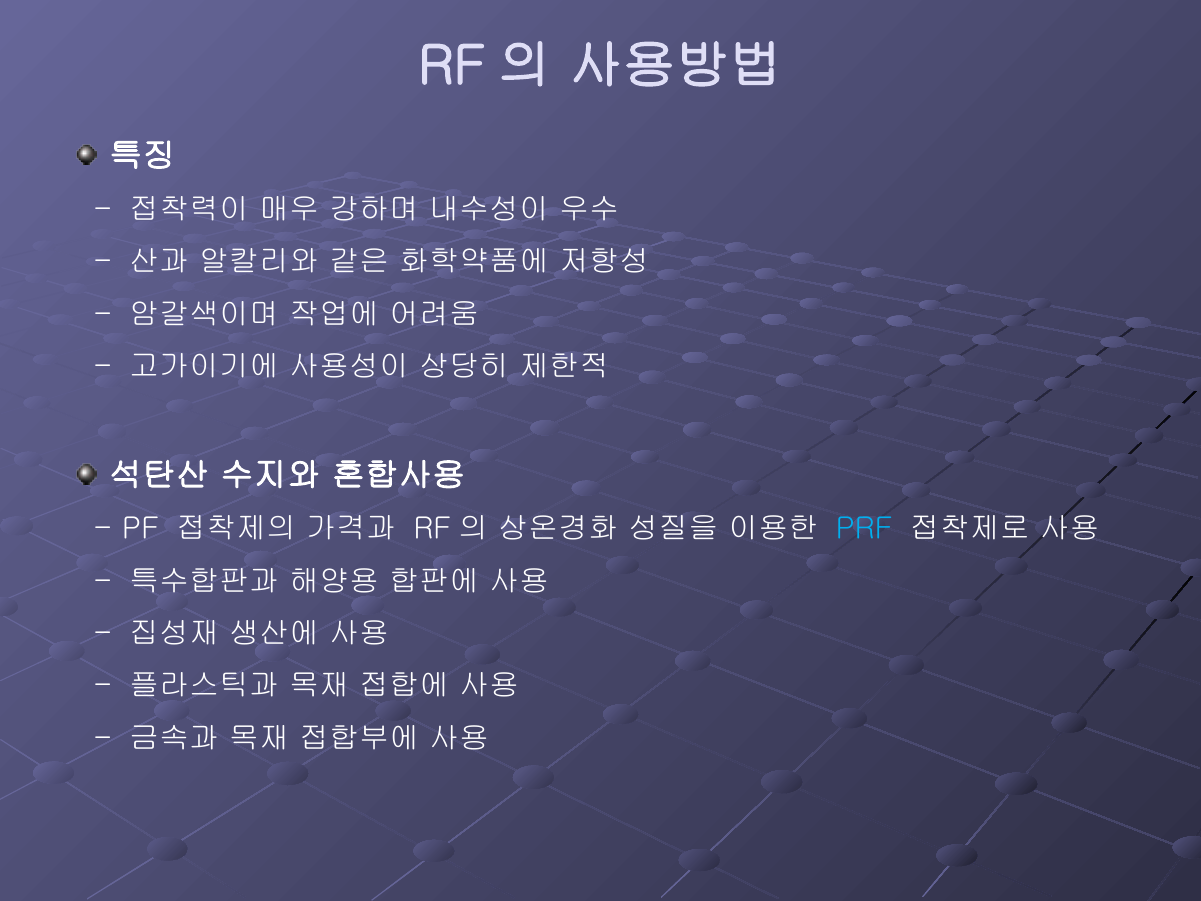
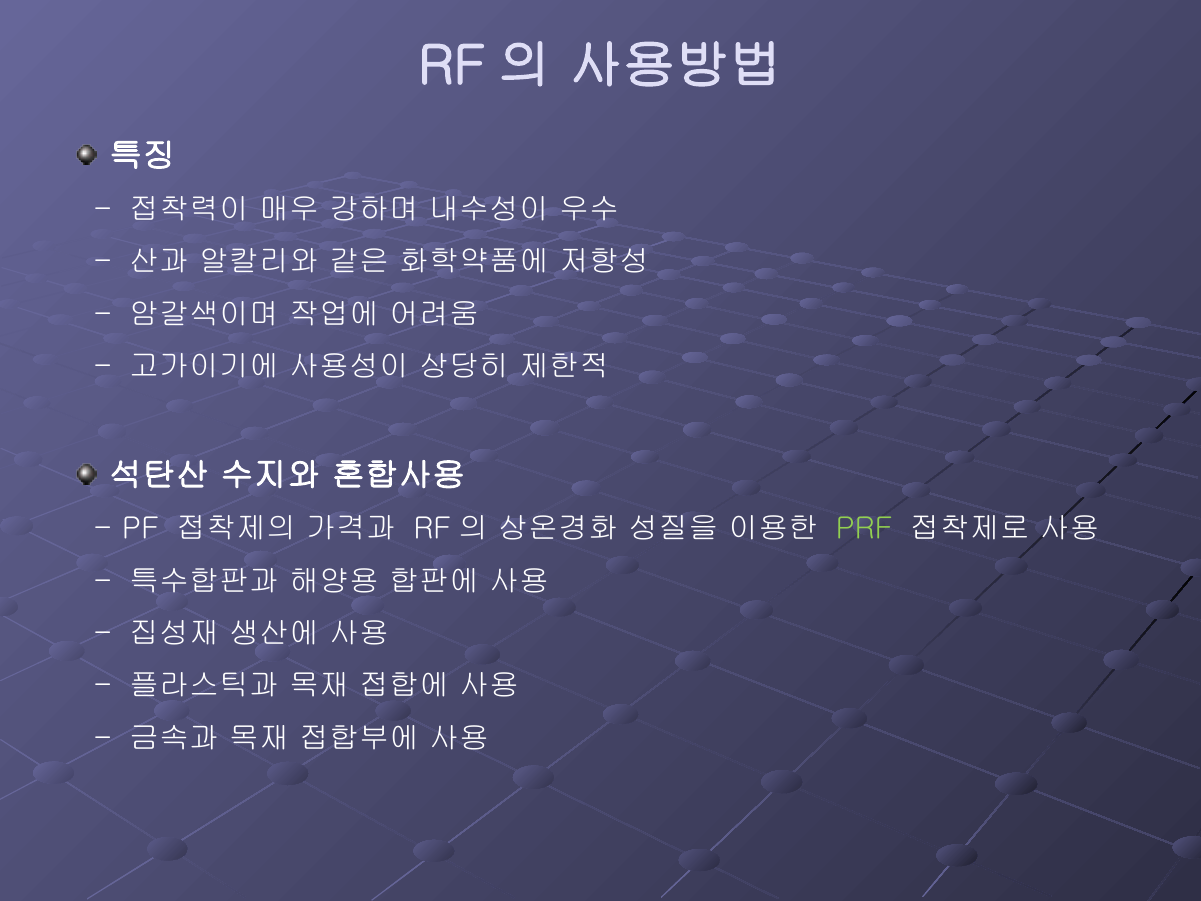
PRF colour: light blue -> light green (864, 529)
